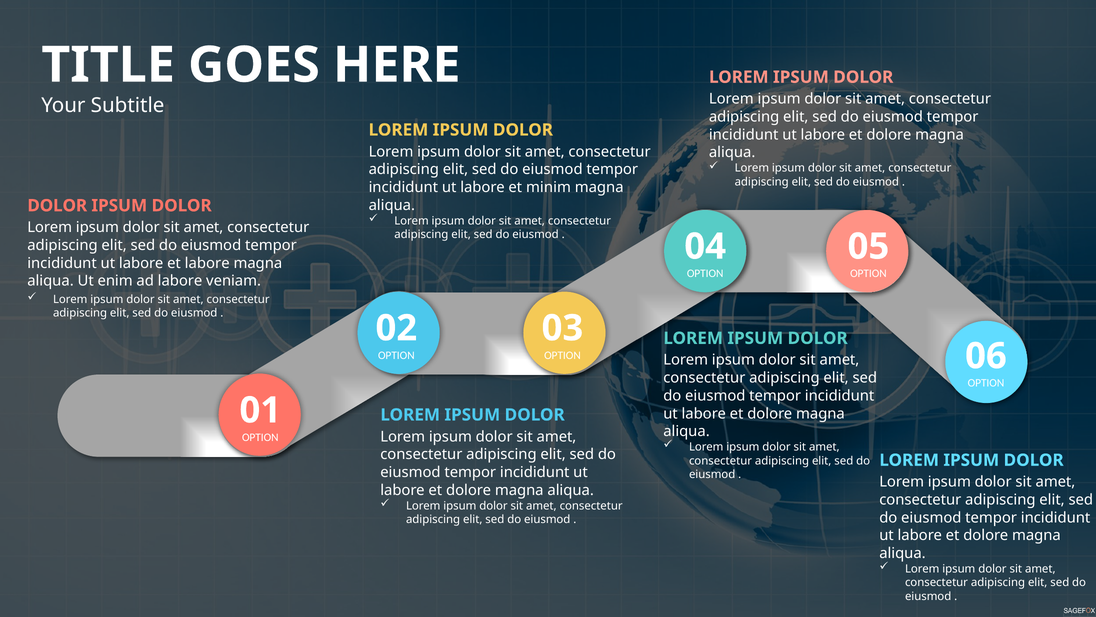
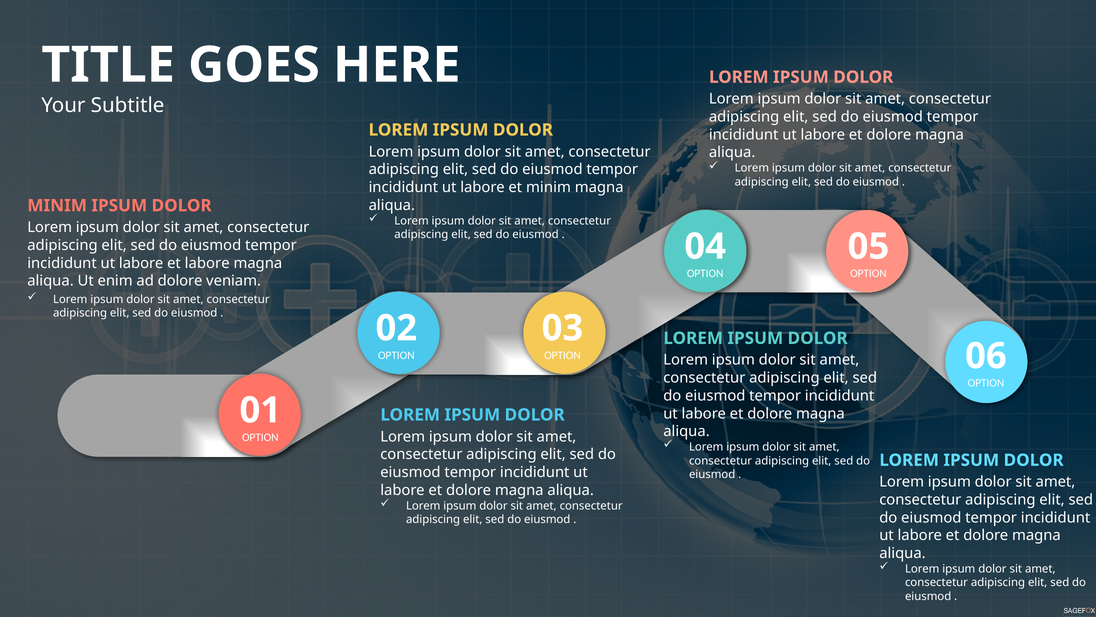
DOLOR: DOLOR -> MINIM (57, 205)
ad labore: labore -> dolore (180, 281)
